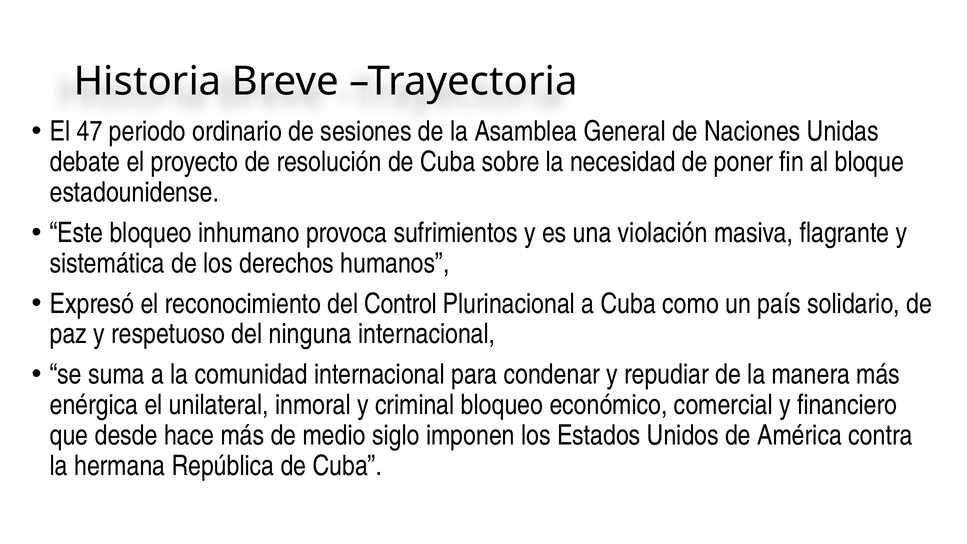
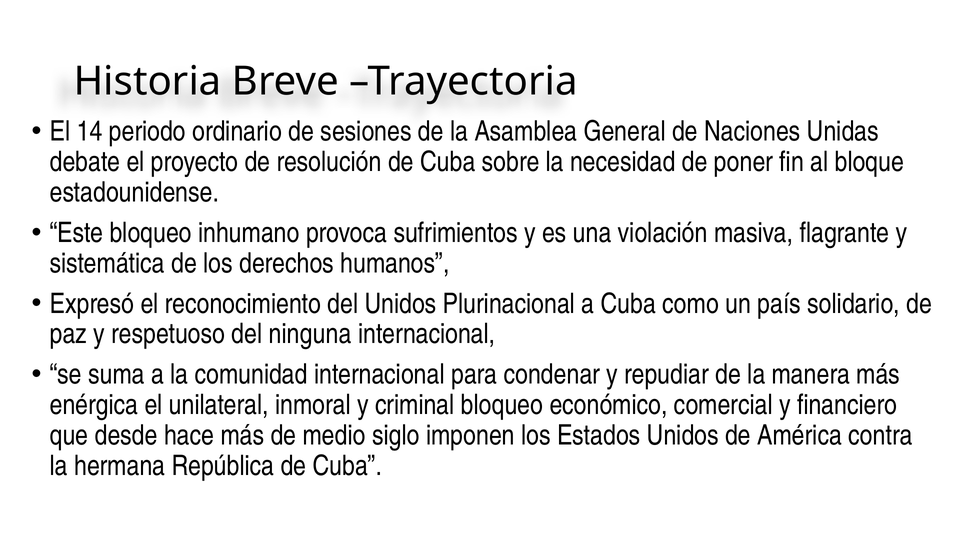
47: 47 -> 14 (90, 131)
del Control: Control -> Unidos (401, 304)
